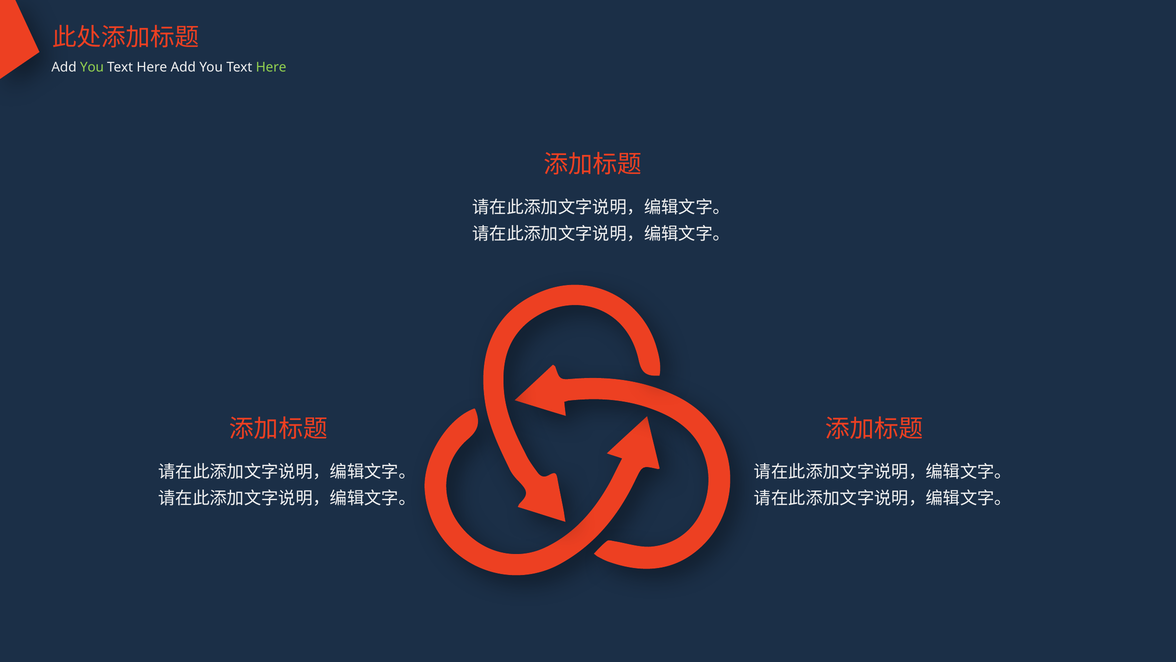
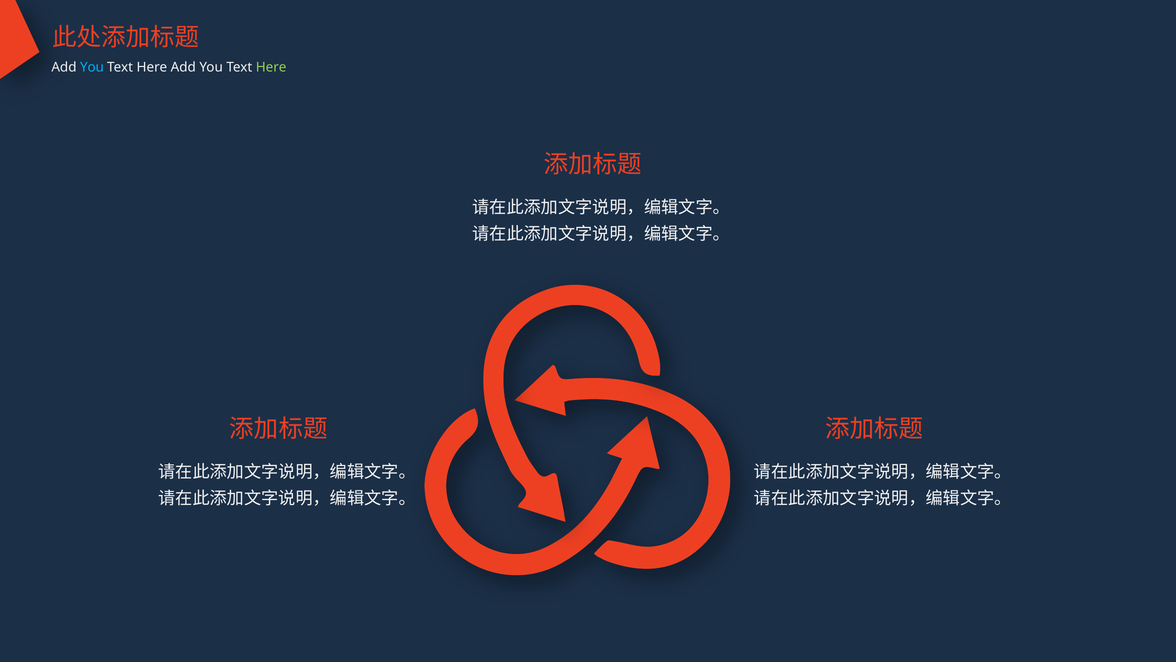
You colour: light green -> light blue (92, 67)
